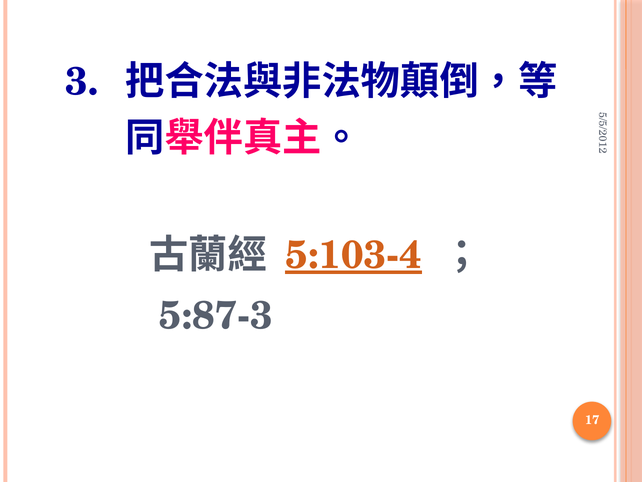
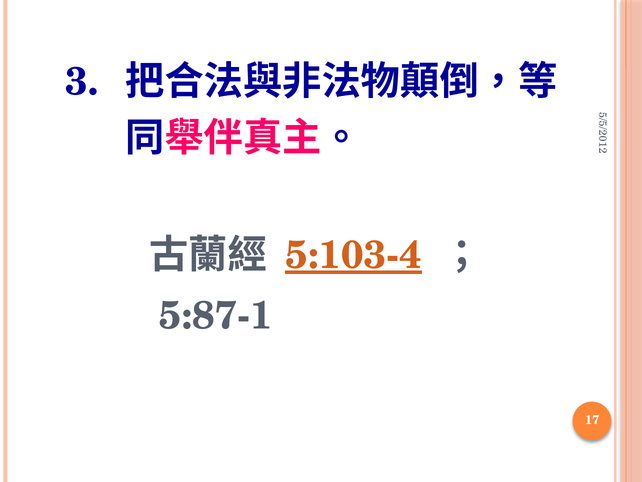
5:87-3: 5:87-3 -> 5:87-1 (216, 316)
